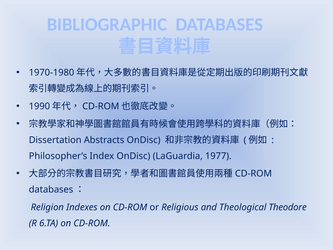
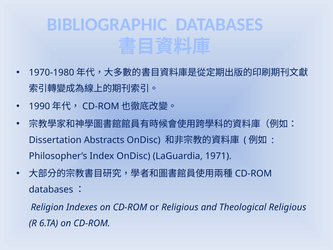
1977: 1977 -> 1971 (218, 156)
Theological Theodore: Theodore -> Religious (288, 207)
